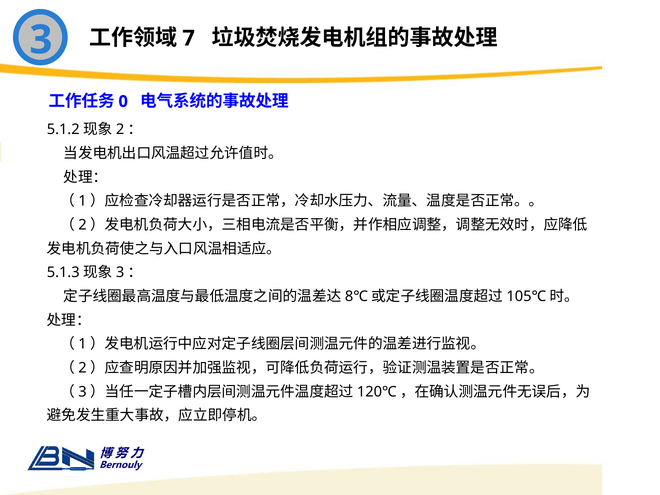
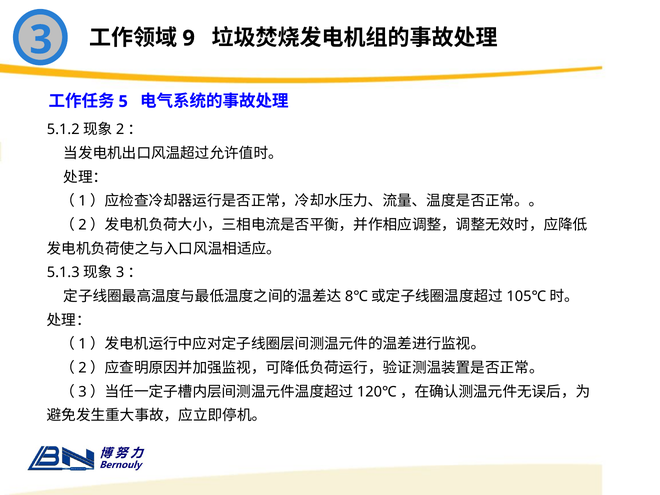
7: 7 -> 9 (189, 38)
0: 0 -> 5 (123, 102)
